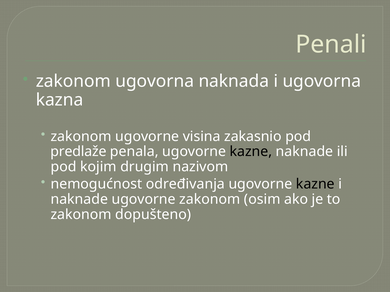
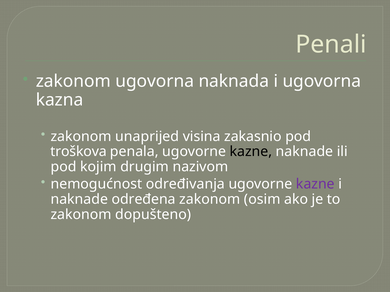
zakonom ugovorne: ugovorne -> unaprijed (147, 137)
predlaže: predlaže -> troškova (79, 152)
kazne colour: black -> purple (315, 184)
naknade ugovorne: ugovorne -> određena (144, 200)
